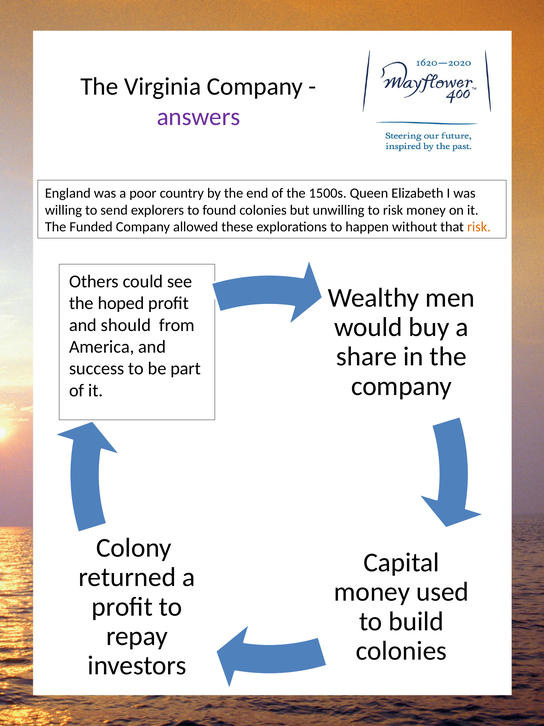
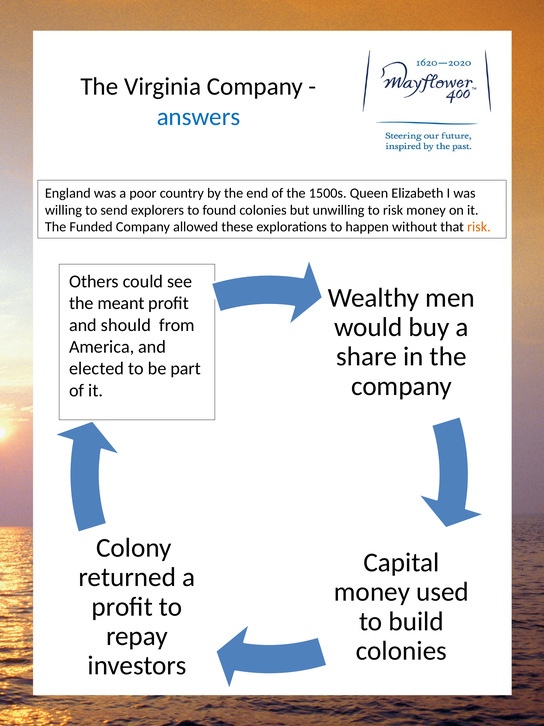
answers colour: purple -> blue (198, 117)
hoped: hoped -> meant (121, 303)
success: success -> elected (97, 368)
